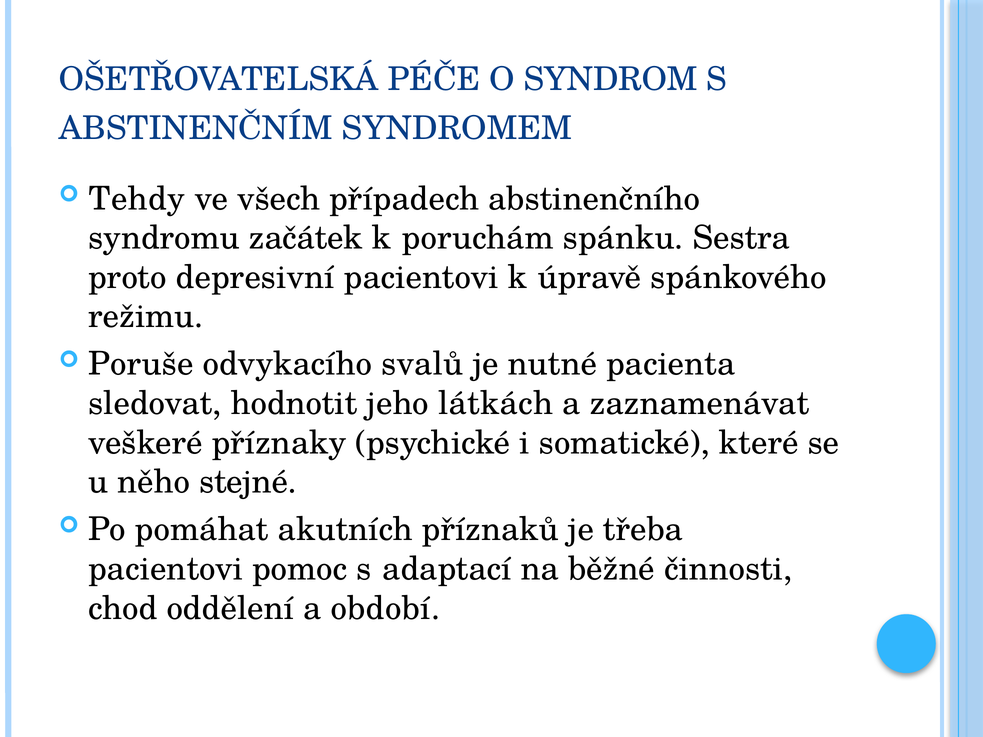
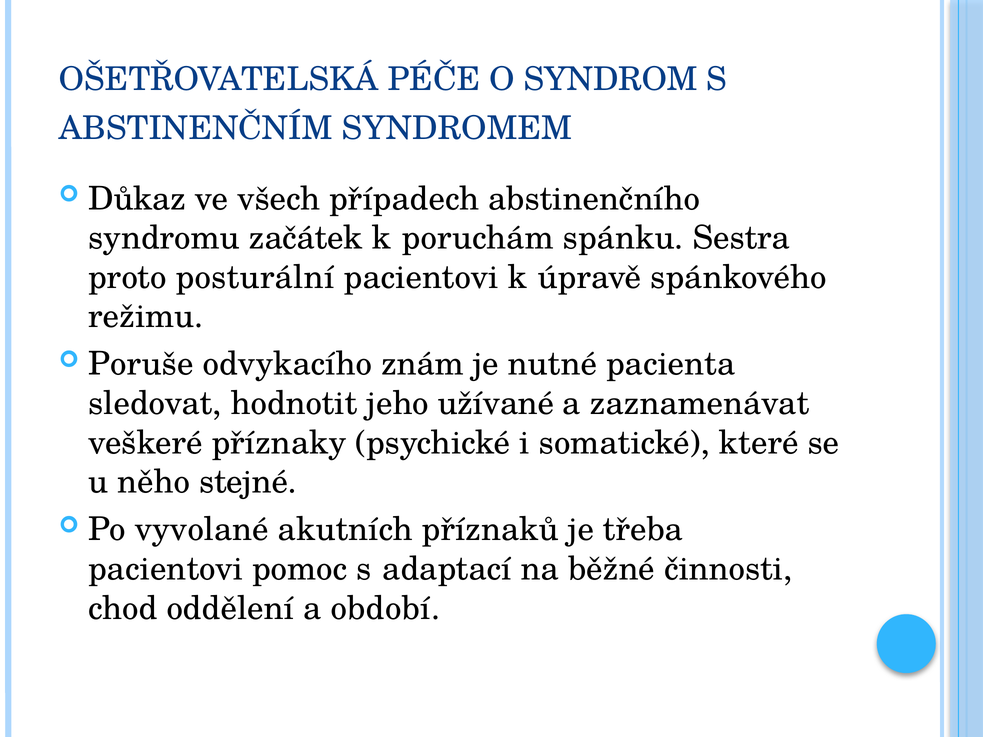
Tehdy: Tehdy -> Důkaz (137, 199)
depresivní: depresivní -> posturální (255, 277)
svalů: svalů -> znám (423, 364)
látkách: látkách -> užívané (496, 404)
pomáhat: pomáhat -> vyvolané (202, 530)
